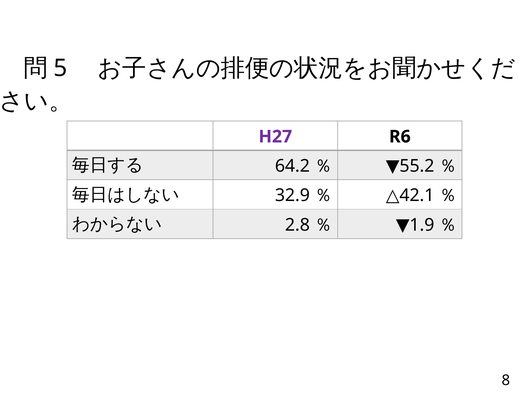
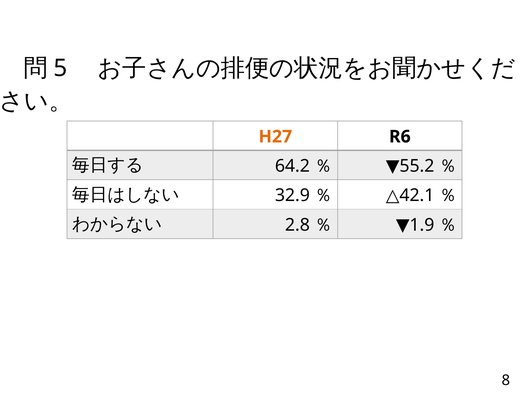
H27 colour: purple -> orange (275, 137)
